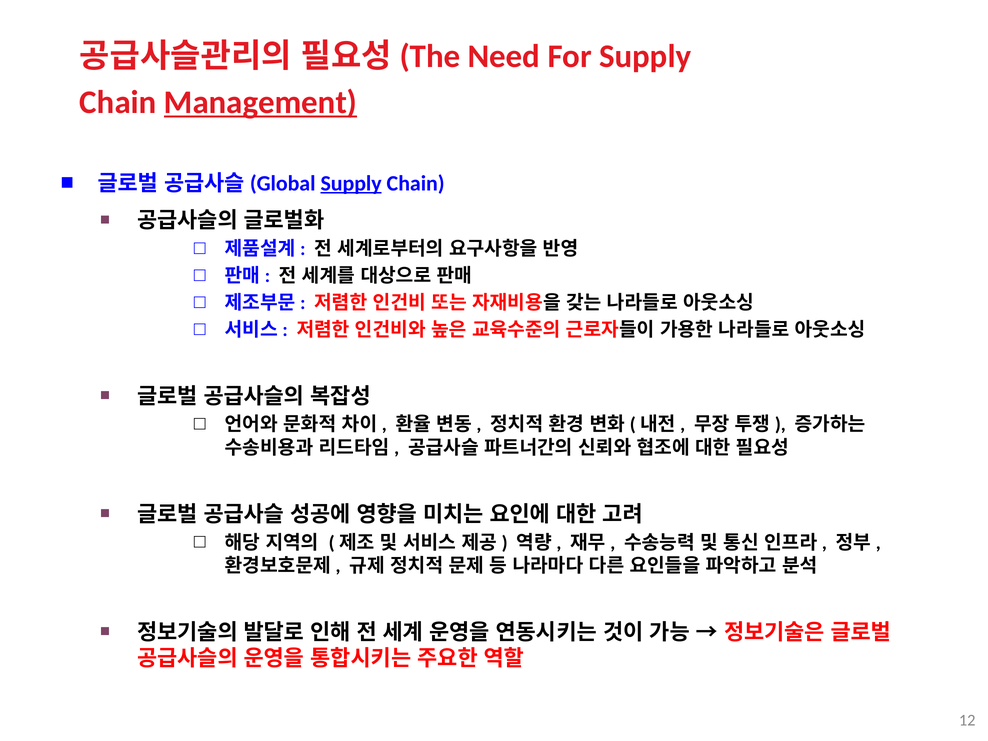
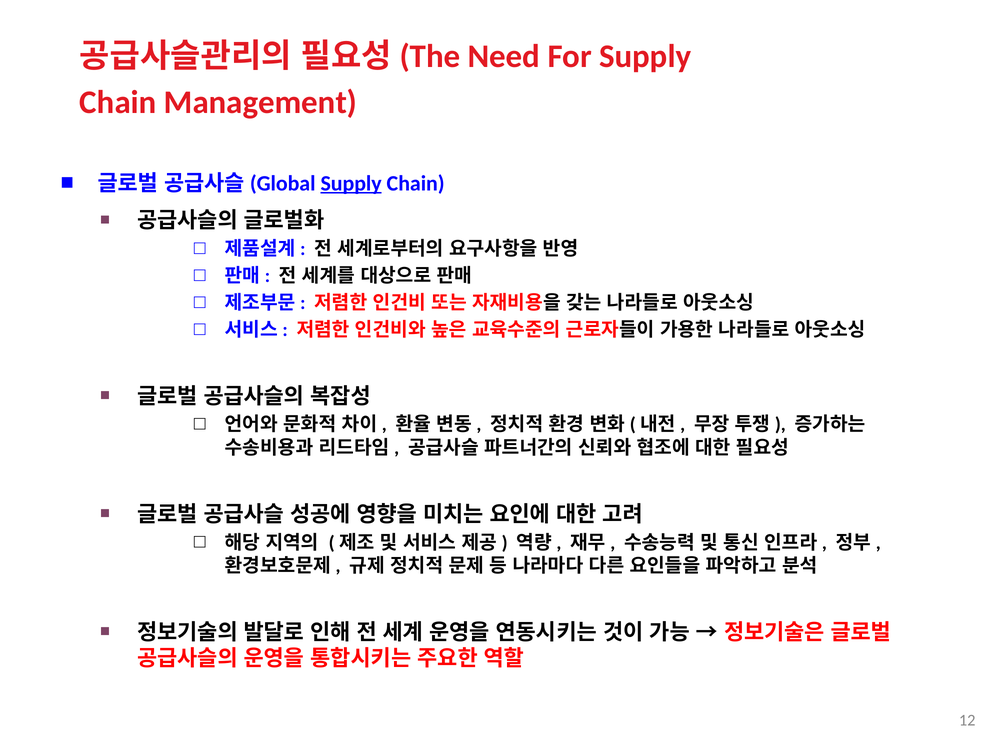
Management underline: present -> none (261, 102)
